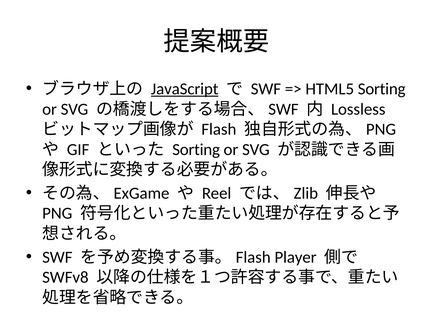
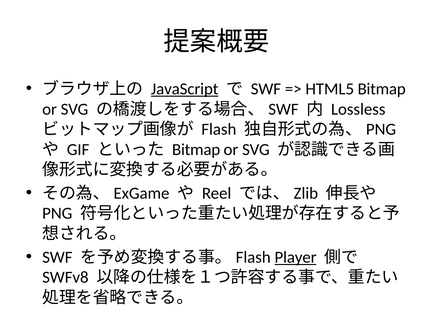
HTML5 Sorting: Sorting -> Bitmap (382, 89)
Sorting: Sorting -> Bitmap (196, 150)
Player underline: none -> present (296, 258)
